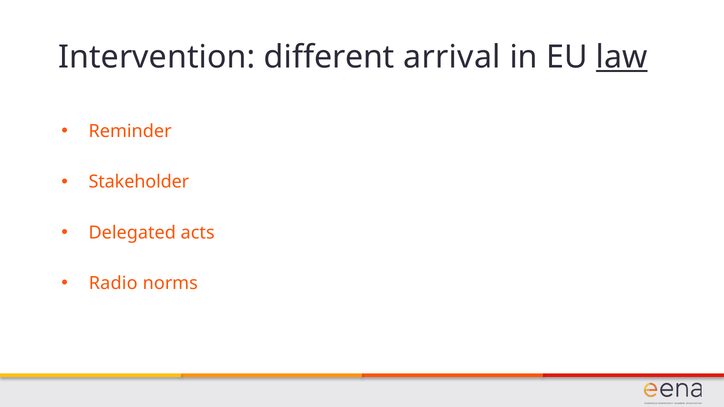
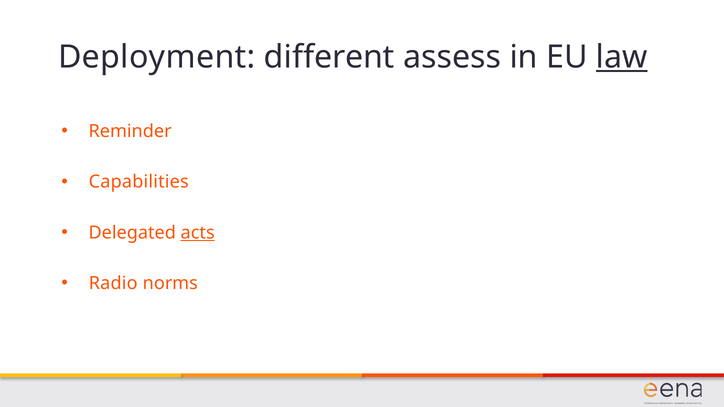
Intervention: Intervention -> Deployment (157, 57)
arrival: arrival -> assess (452, 57)
Stakeholder: Stakeholder -> Capabilities (139, 182)
acts underline: none -> present (198, 233)
